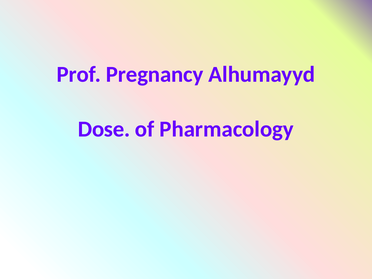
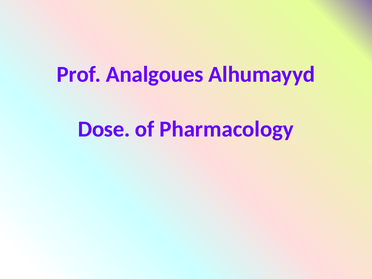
Pregnancy: Pregnancy -> Analgoues (155, 74)
